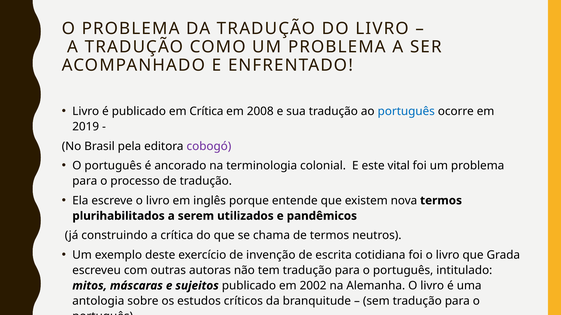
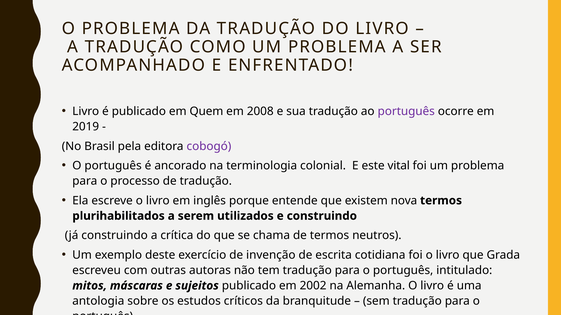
em Crítica: Crítica -> Quem (206, 111)
português colour: blue -> purple (406, 111)
e pandêmicos: pandêmicos -> construindo (322, 216)
